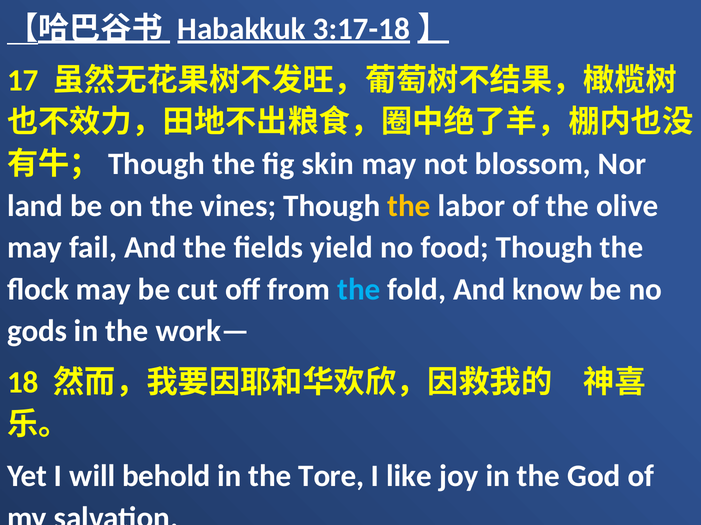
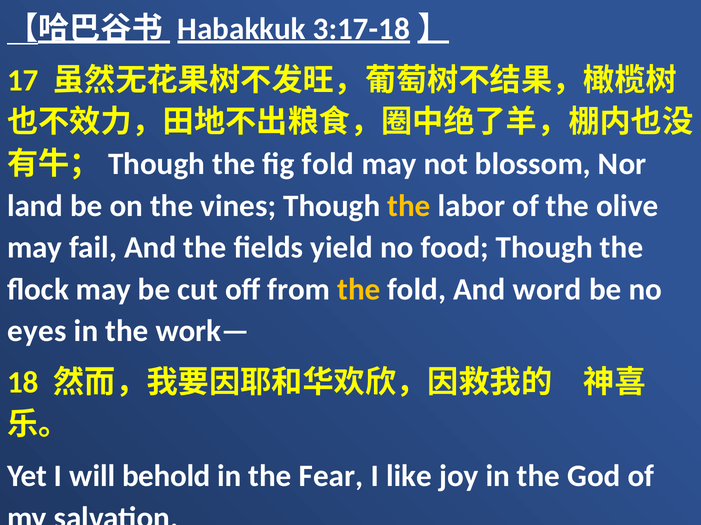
fig skin: skin -> fold (328, 164)
the colour: light blue -> yellow (359, 290)
know: know -> word (547, 290)
gods: gods -> eyes (37, 332)
Tore: Tore -> Fear (331, 477)
